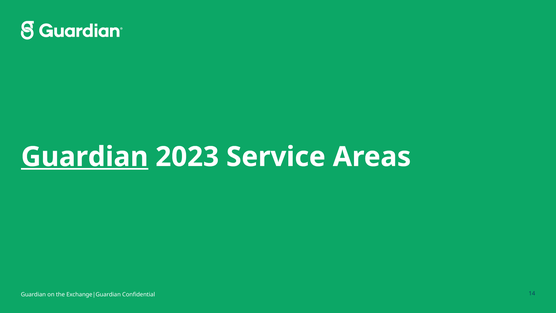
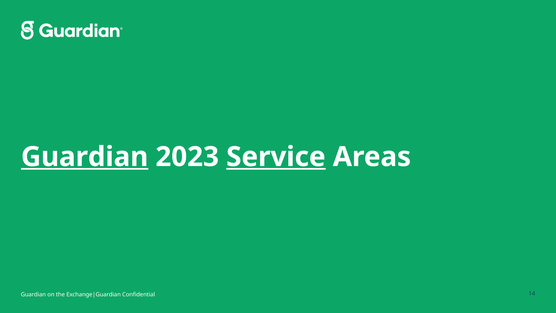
Service underline: none -> present (276, 157)
